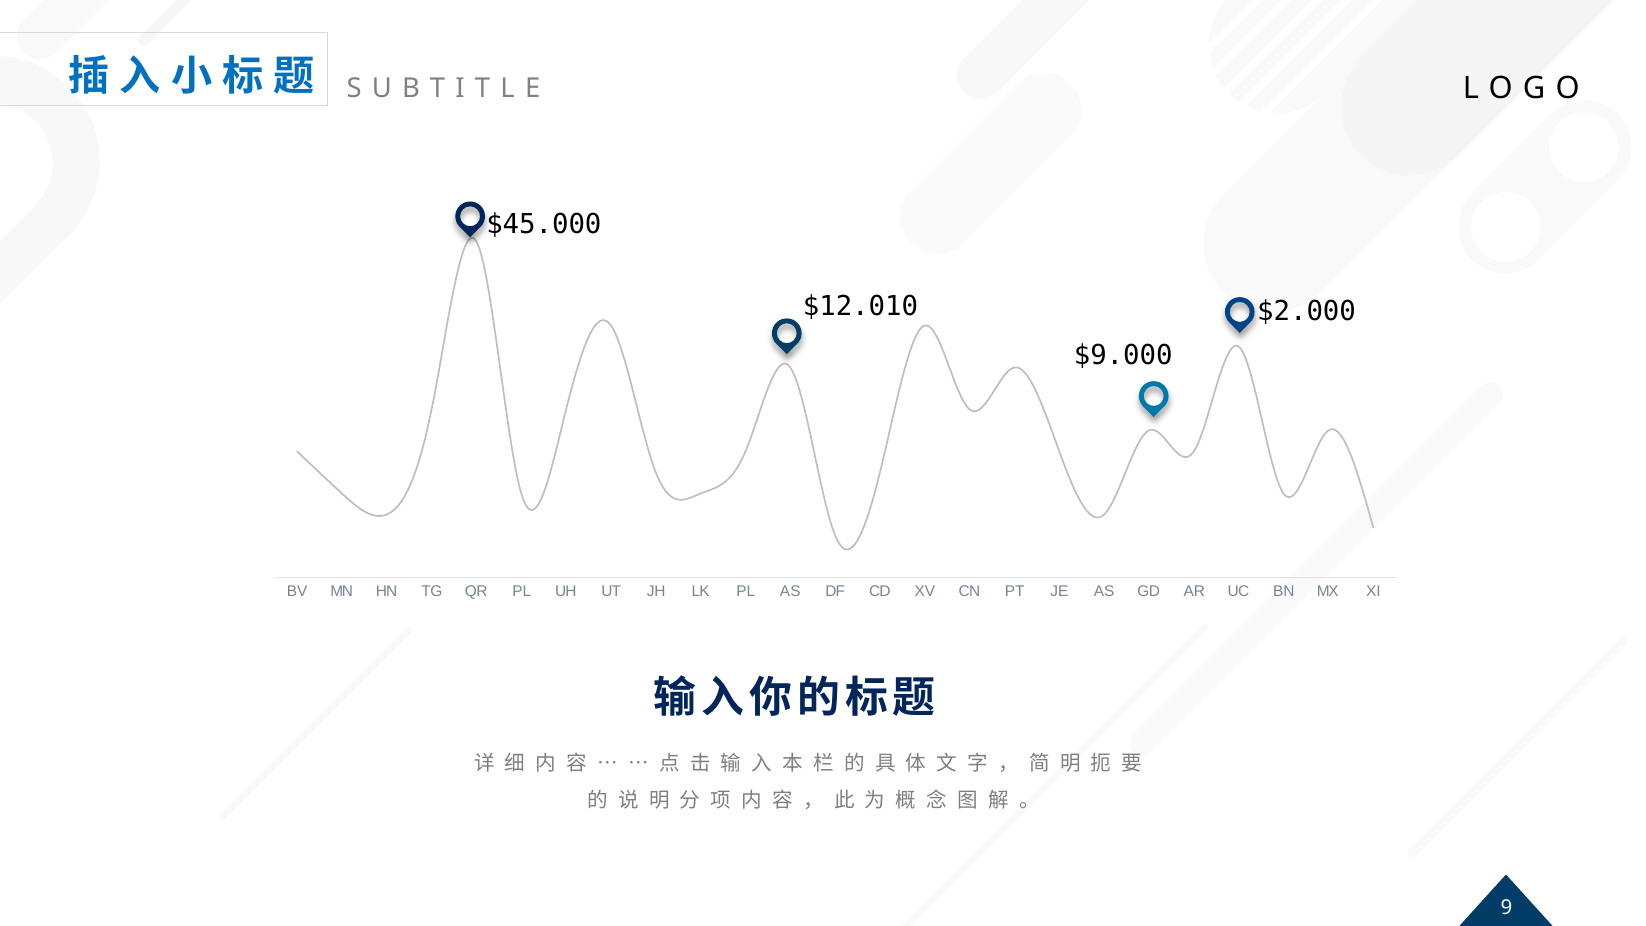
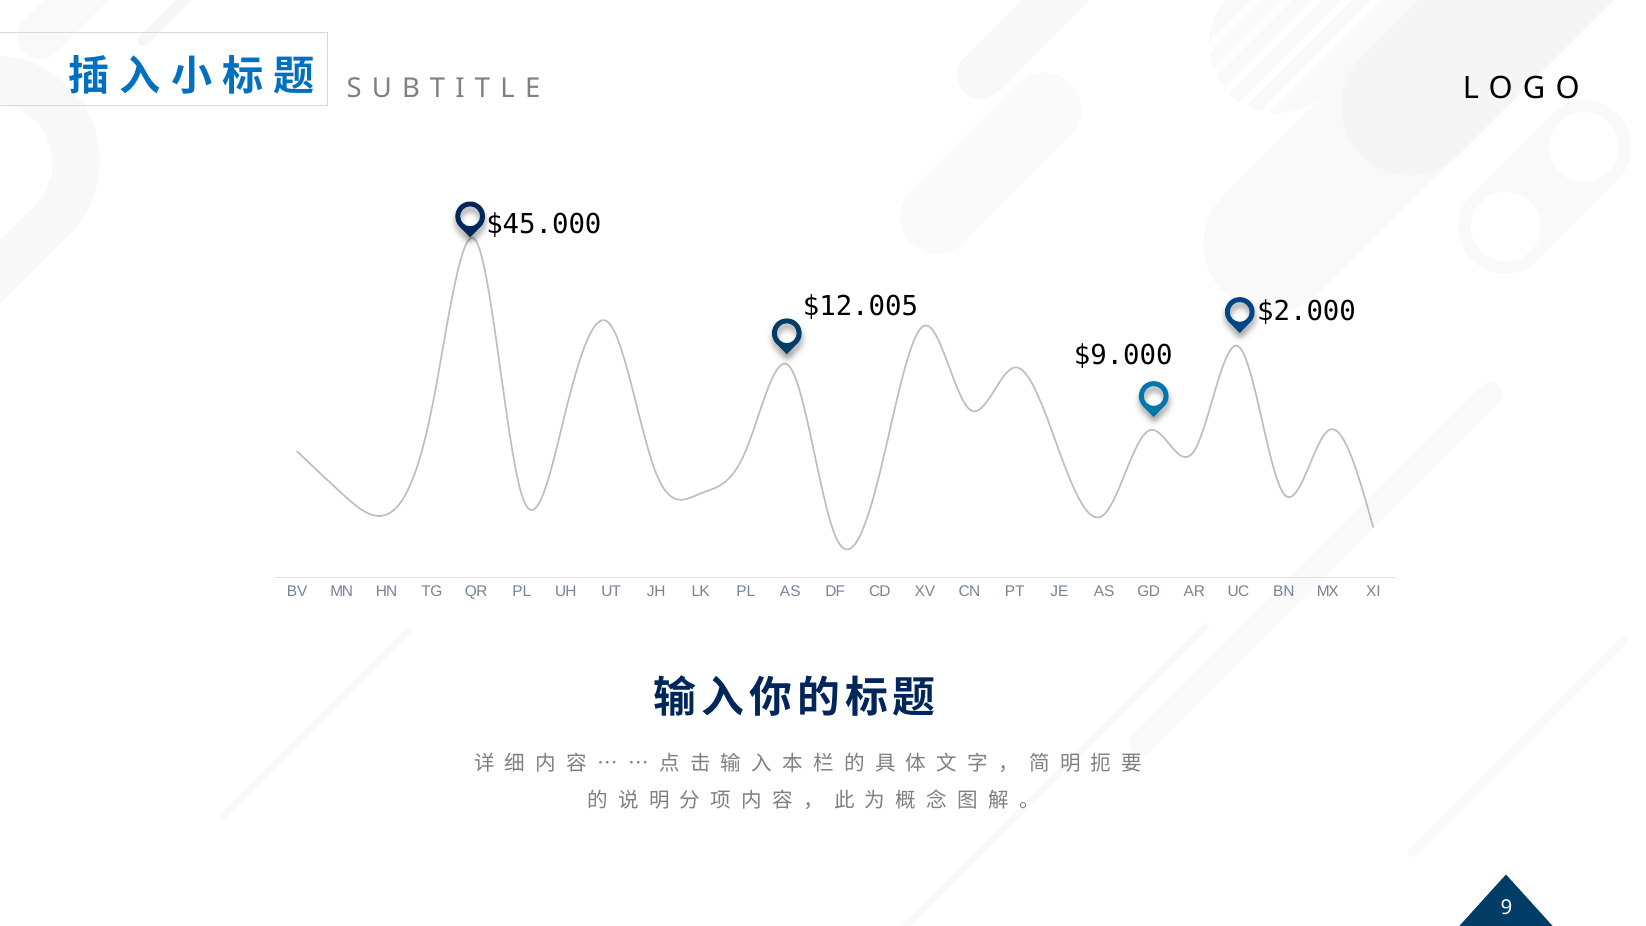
$12.010: $12.010 -> $12.005 (860, 307)
